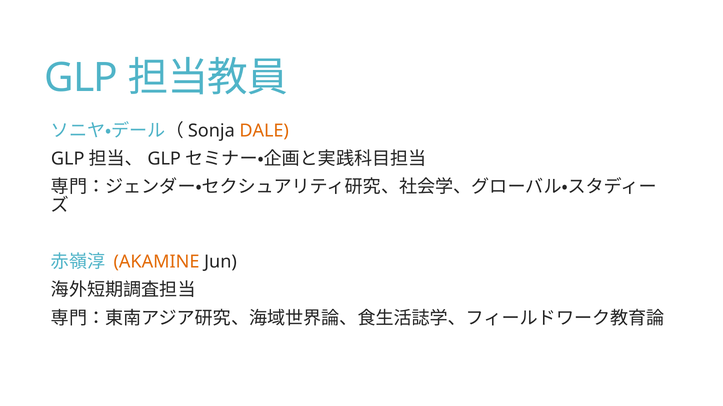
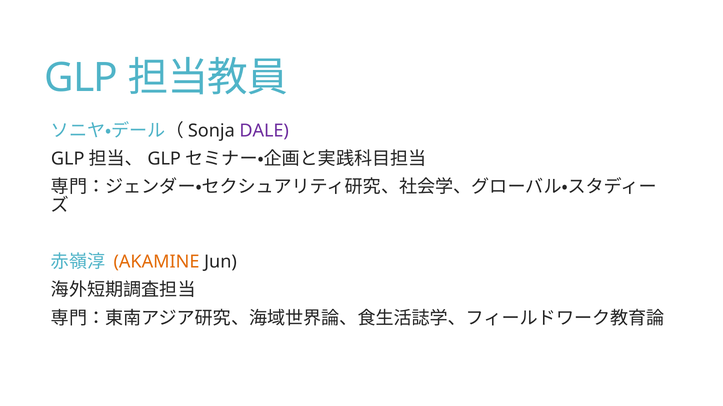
DALE colour: orange -> purple (264, 131)
